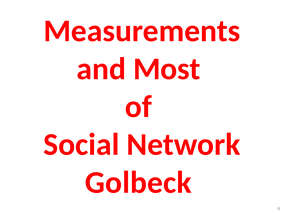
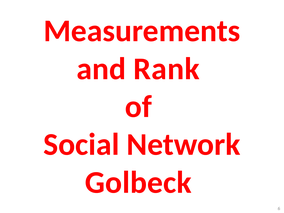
Most: Most -> Rank (166, 69)
